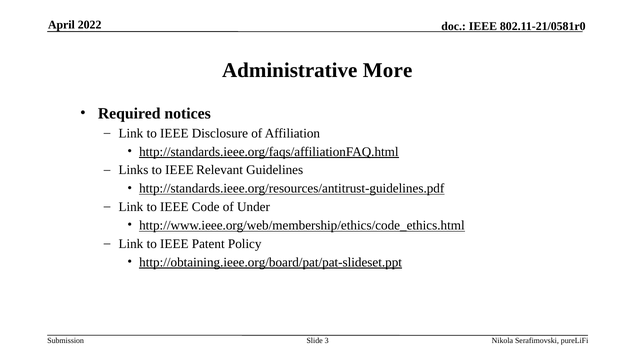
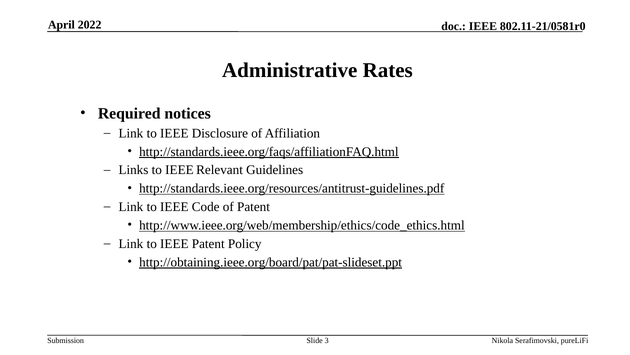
More: More -> Rates (388, 70)
of Under: Under -> Patent (254, 207)
